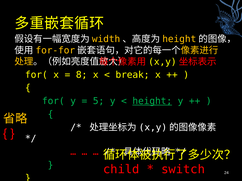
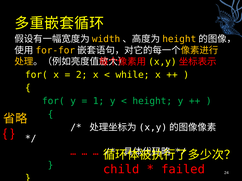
8: 8 -> 2 (82, 75)
break: break -> while (132, 75)
5: 5 -> 1 (99, 101)
height underline: present -> none (152, 101)
switch: switch -> failed (183, 170)
